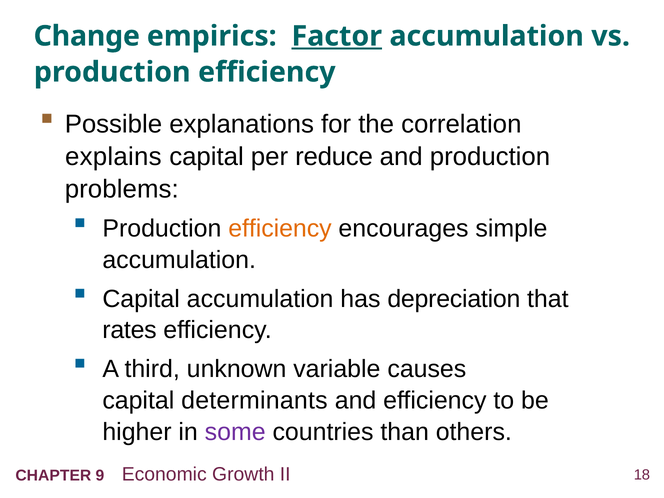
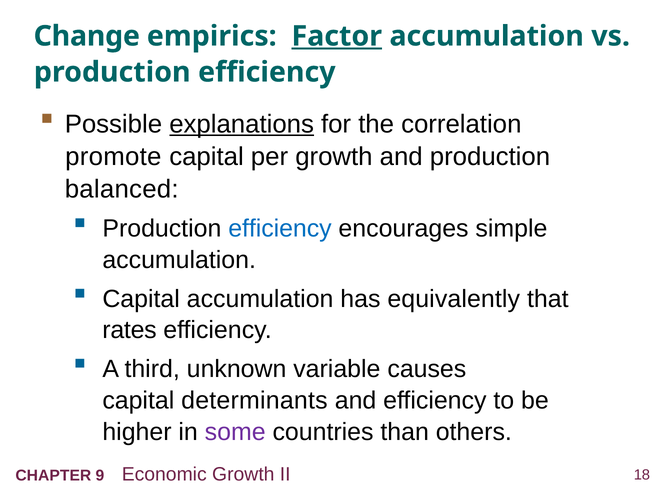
explanations underline: none -> present (242, 124)
explains: explains -> promote (113, 157)
per reduce: reduce -> growth (334, 157)
problems: problems -> balanced (122, 189)
efficiency colour: orange -> blue (280, 229)
depreciation: depreciation -> equivalently (454, 299)
